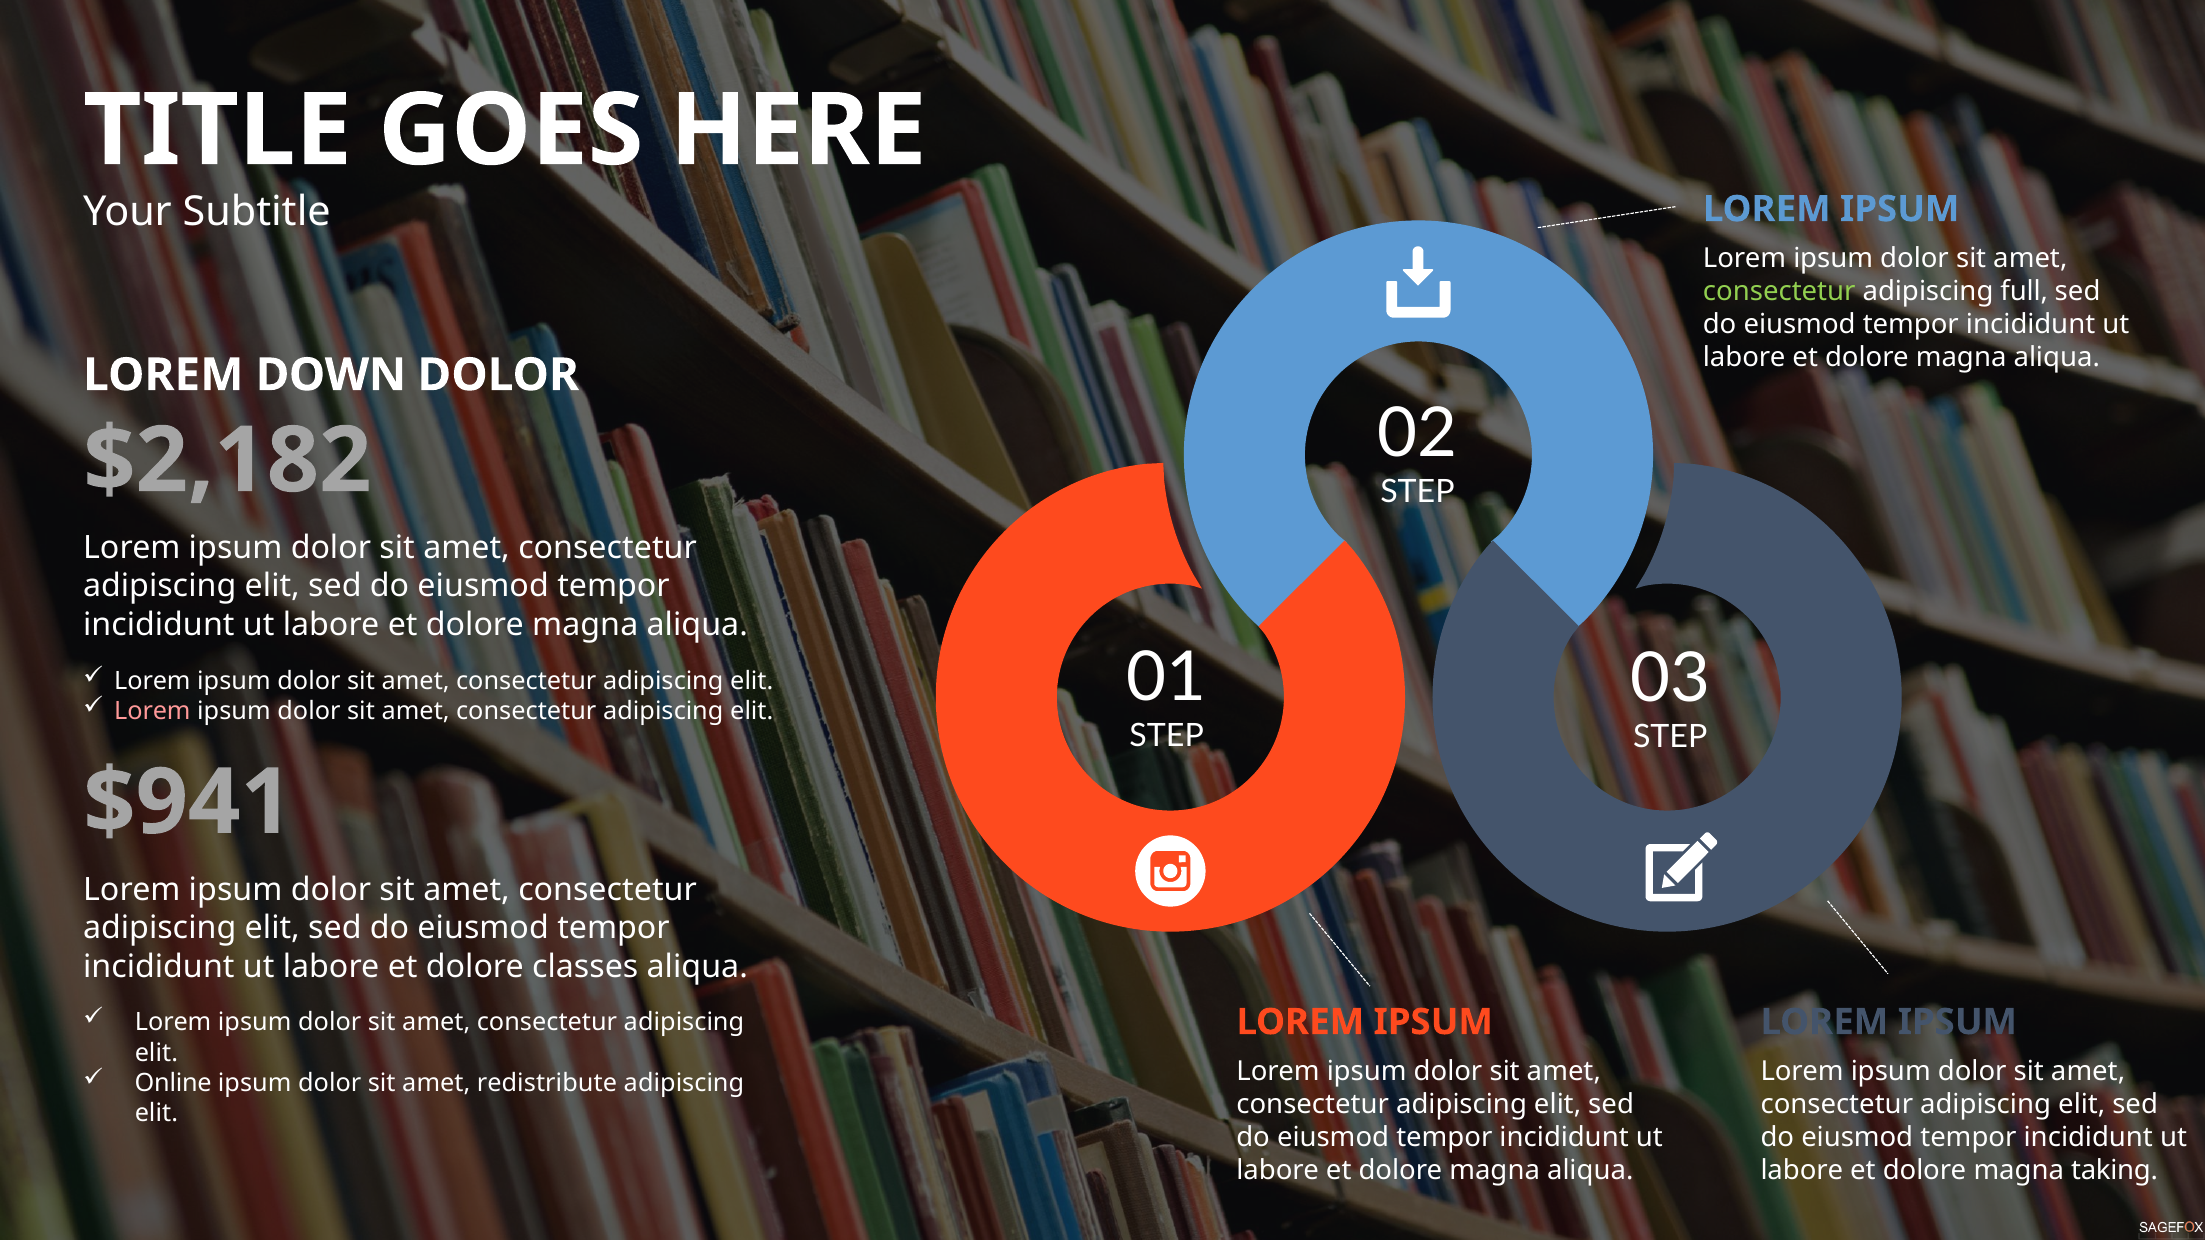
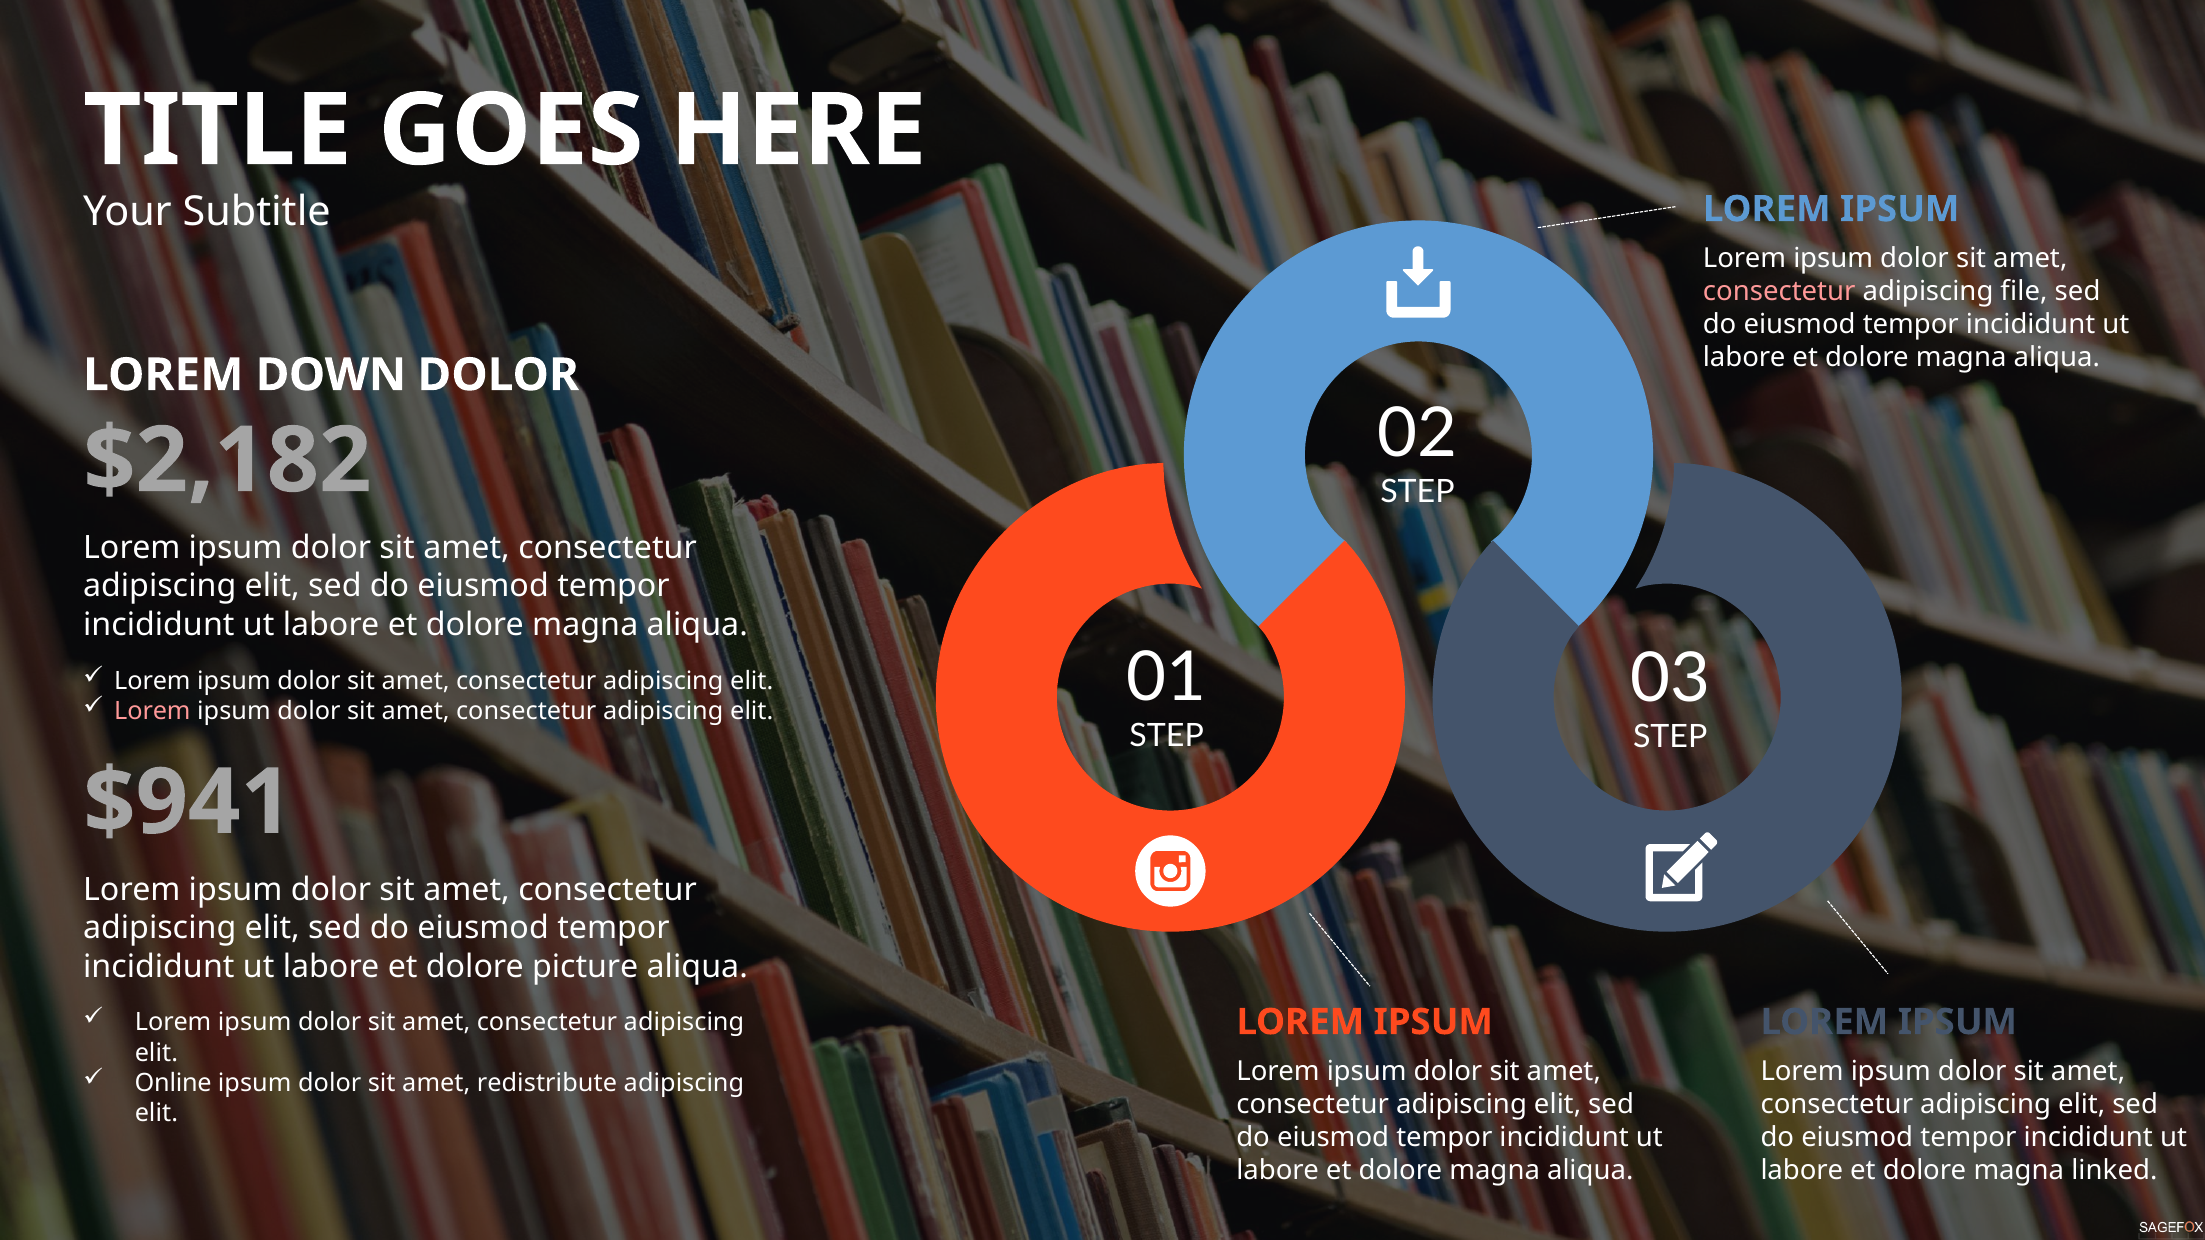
consectetur colour: light green -> pink (1779, 291)
full: full -> file (2024, 291)
classes: classes -> picture (585, 967)
taking: taking -> linked (2114, 1170)
